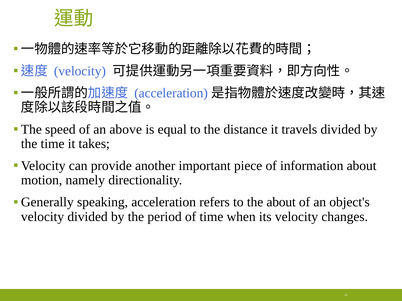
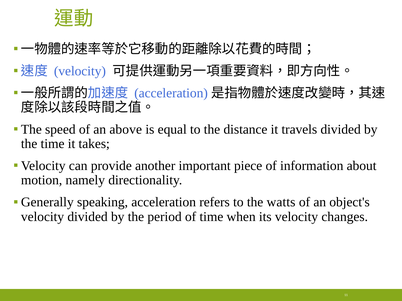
the about: about -> watts (281, 203)
